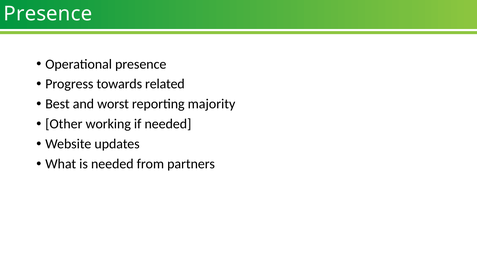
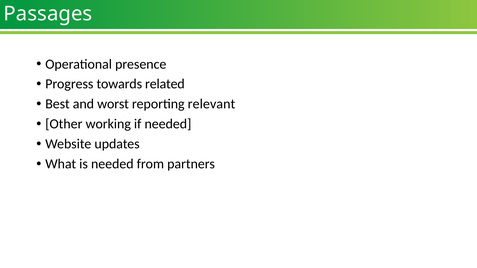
Presence: Presence -> Passages (48, 14)
majority: majority -> relevant (211, 104)
